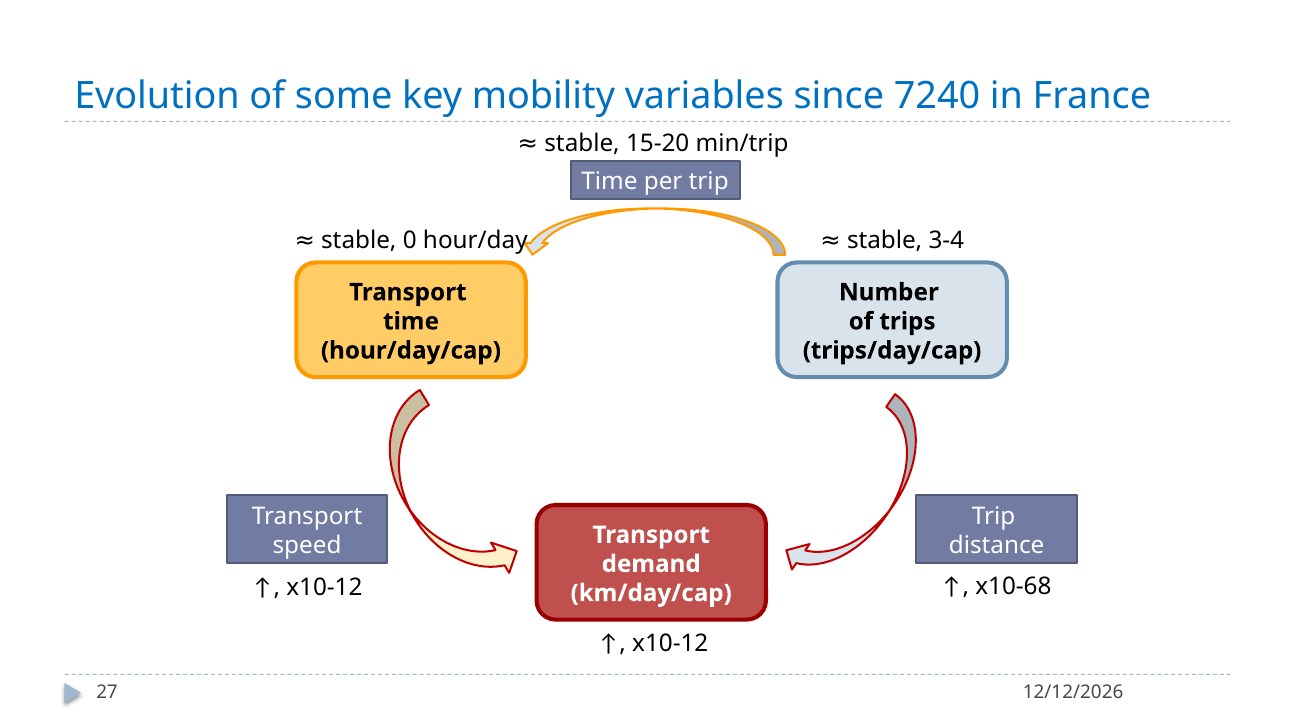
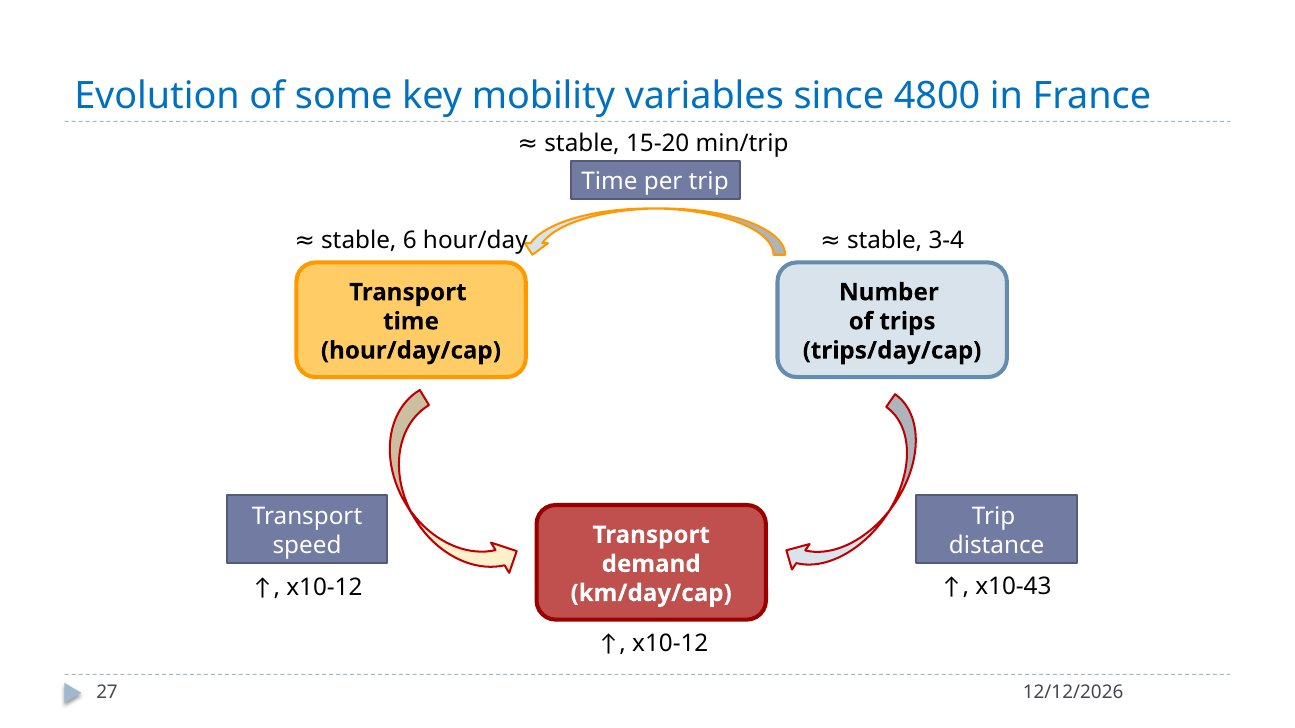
7240: 7240 -> 4800 (937, 97)
0: 0 -> 6 (410, 241)
x10-68: x10-68 -> x10-43 (1013, 587)
